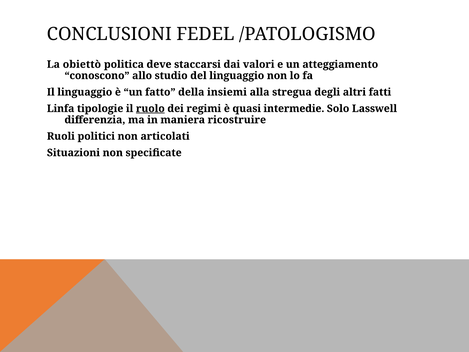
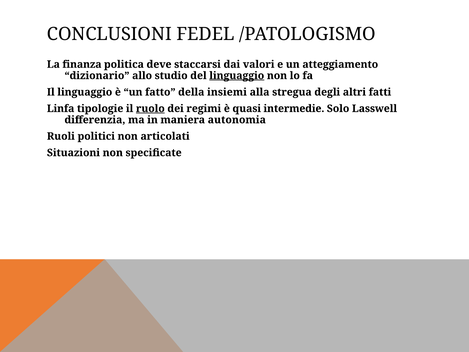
obiettò: obiettò -> finanza (82, 64)
conoscono: conoscono -> dizionario (97, 76)
linguaggio underline: none -> present (237, 76)
ricostruire: ricostruire -> autonomia (237, 120)
